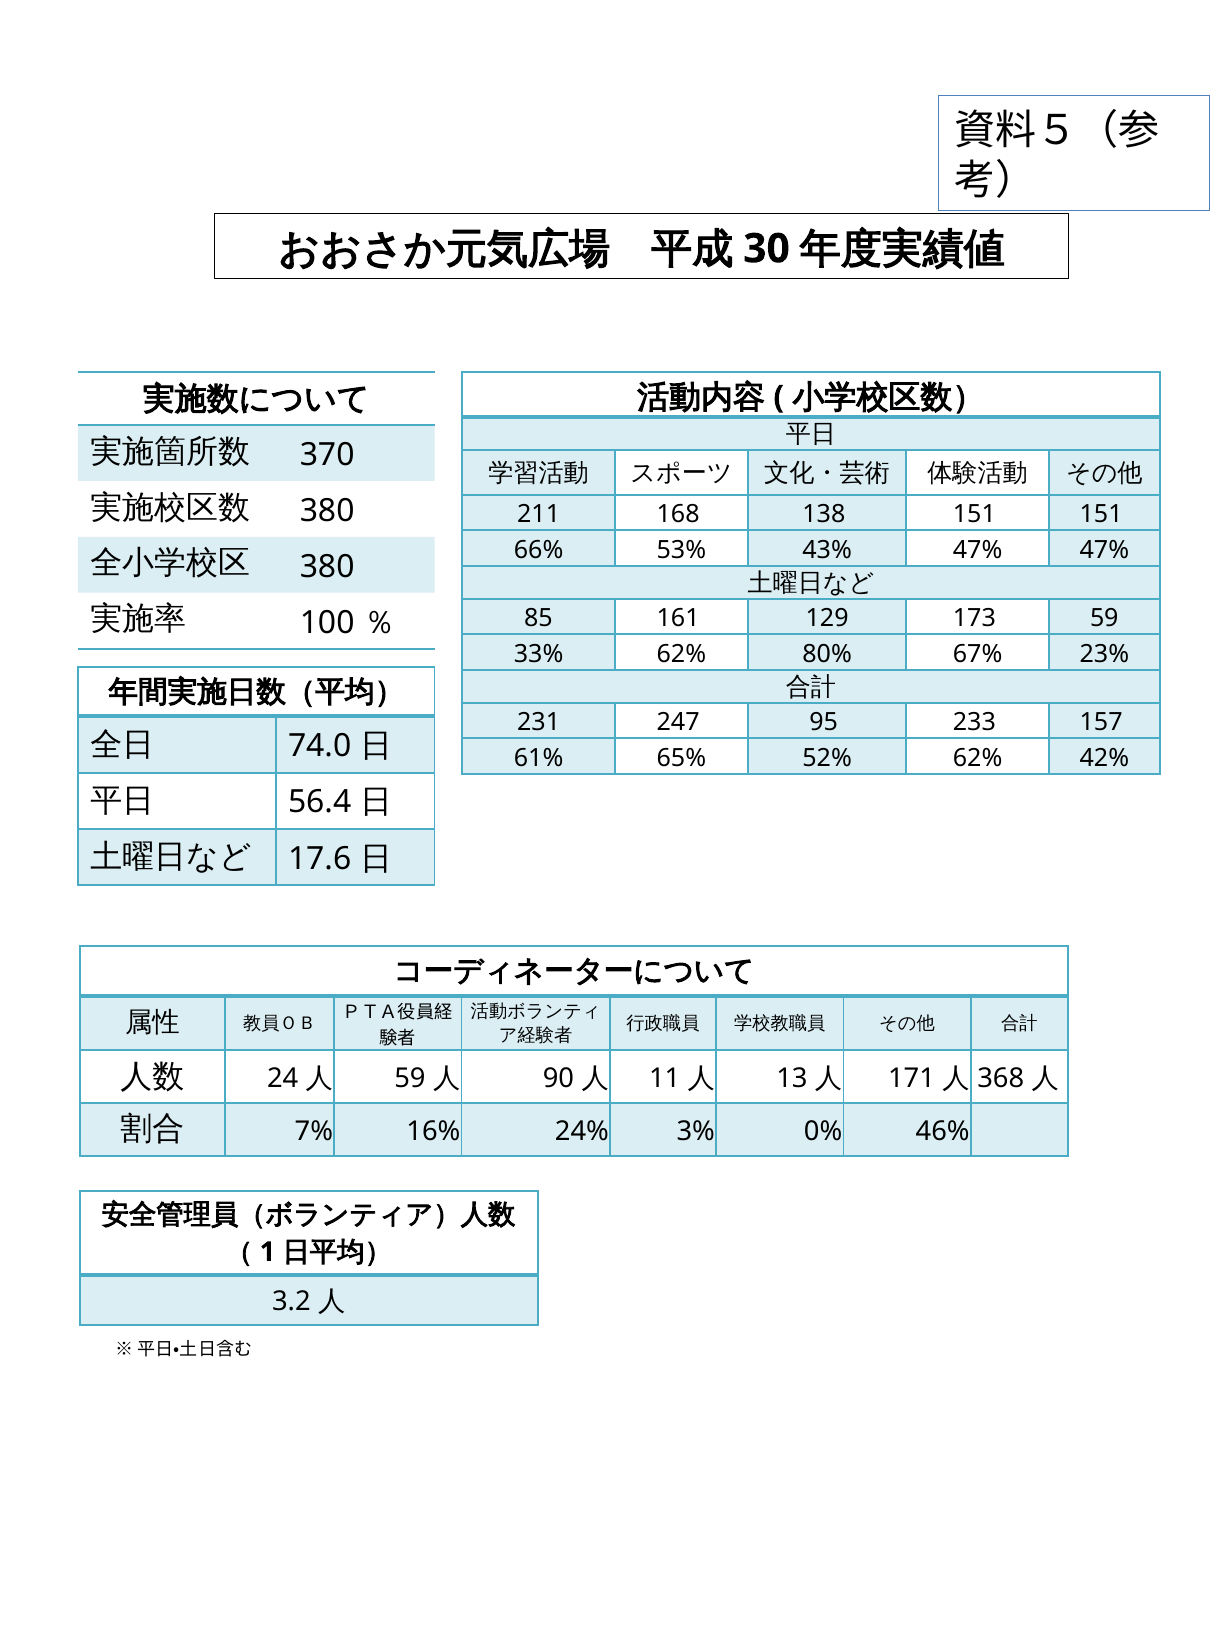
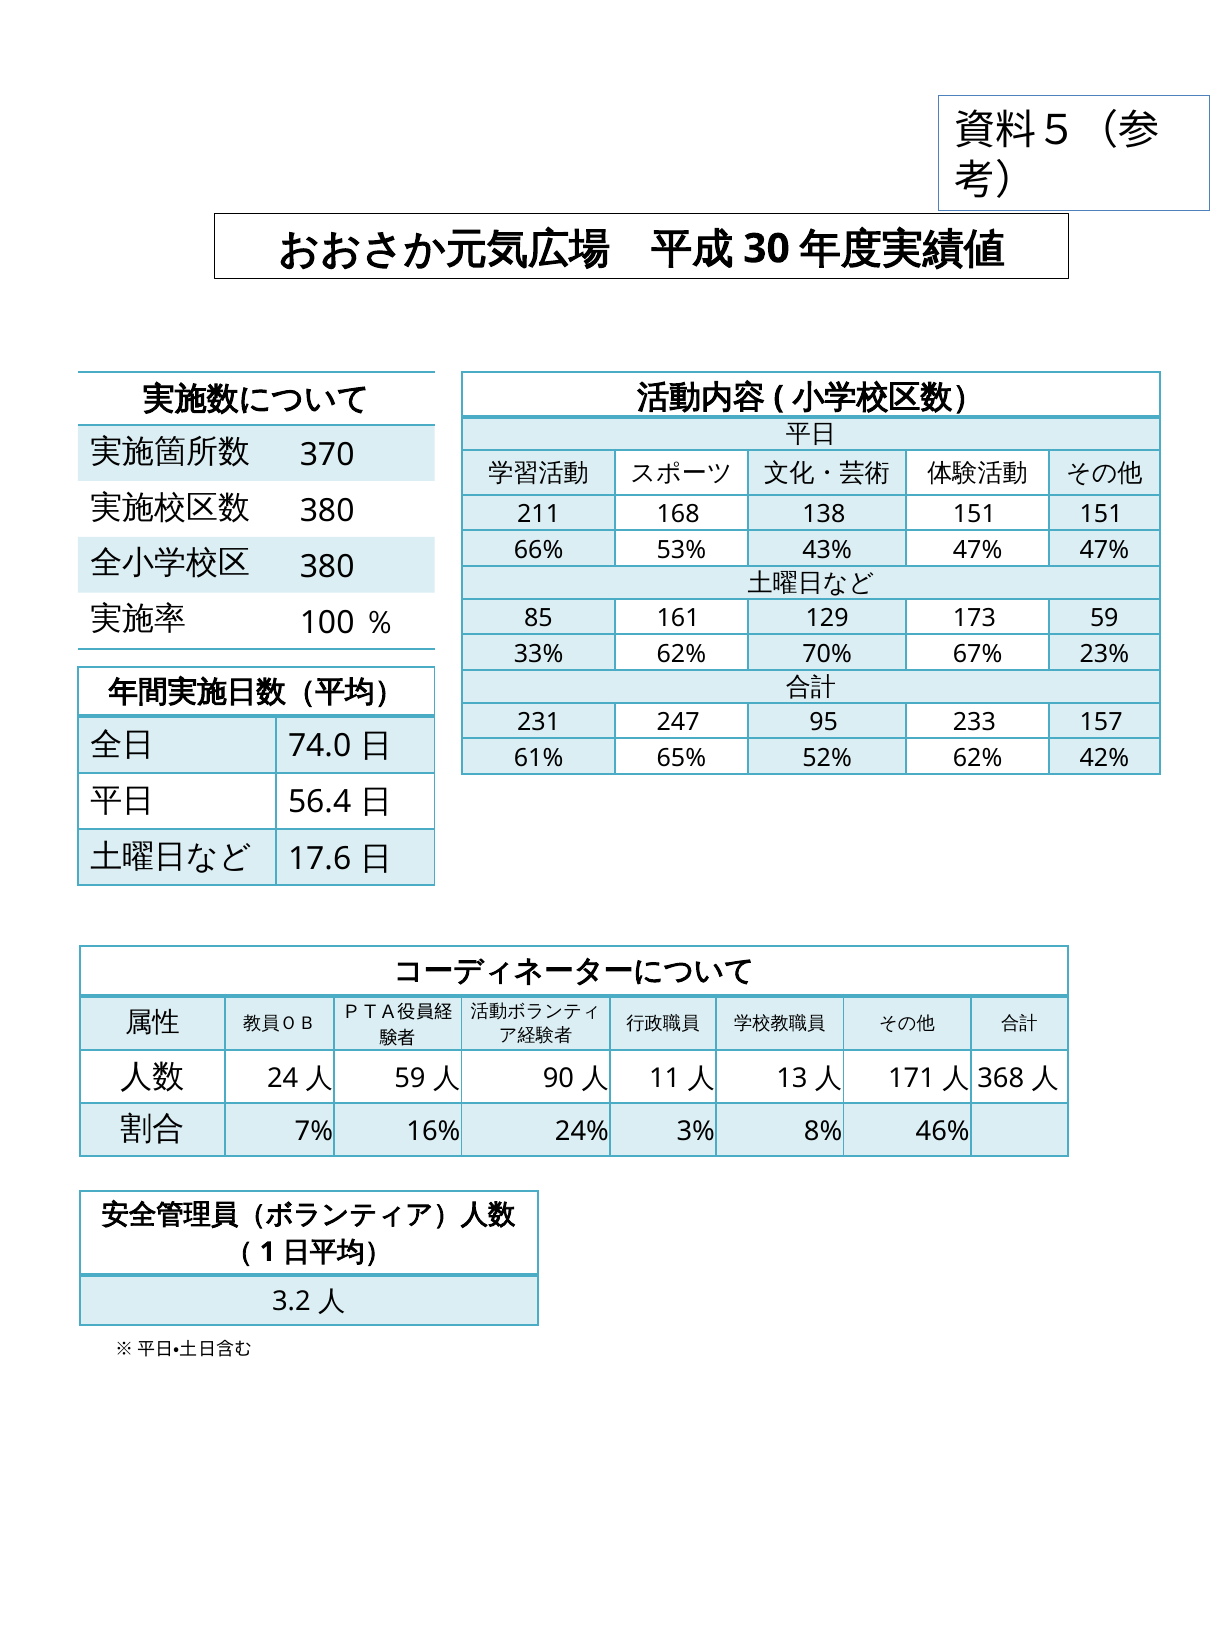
80%: 80% -> 70% (827, 654)
0%: 0% -> 8% (823, 1131)
